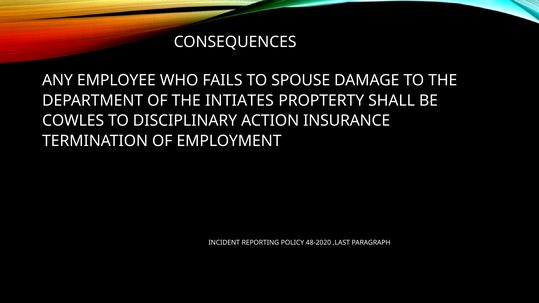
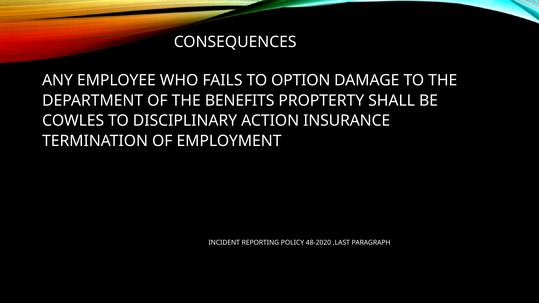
SPOUSE: SPOUSE -> OPTION (301, 80)
INTIATES: INTIATES -> BENEFITS (240, 101)
